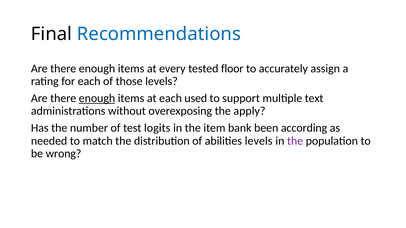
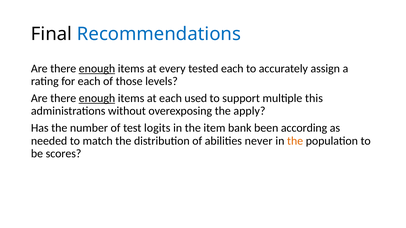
enough underline: none -> present (97, 69)
tested floor: floor -> each (232, 69)
text: text -> this (314, 98)
abilities levels: levels -> never (259, 141)
the colour: purple -> orange (295, 141)
wrong: wrong -> scores (64, 154)
